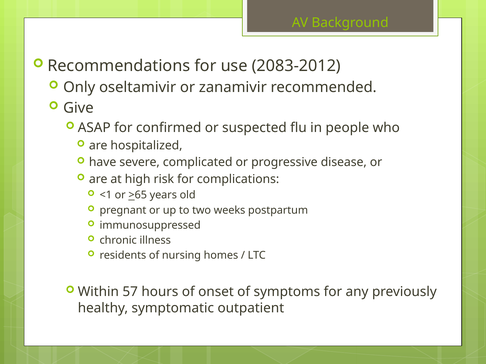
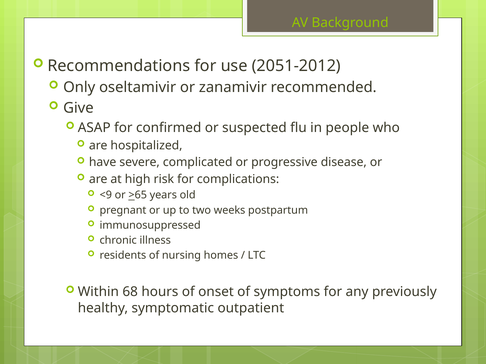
2083-2012: 2083-2012 -> 2051-2012 (296, 66)
<1: <1 -> <9 (106, 195)
57: 57 -> 68 (130, 292)
